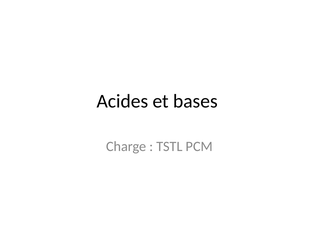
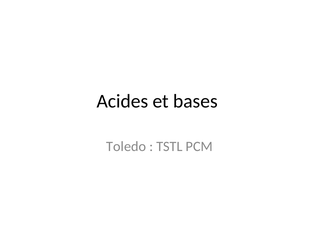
Charge: Charge -> Toledo (126, 147)
